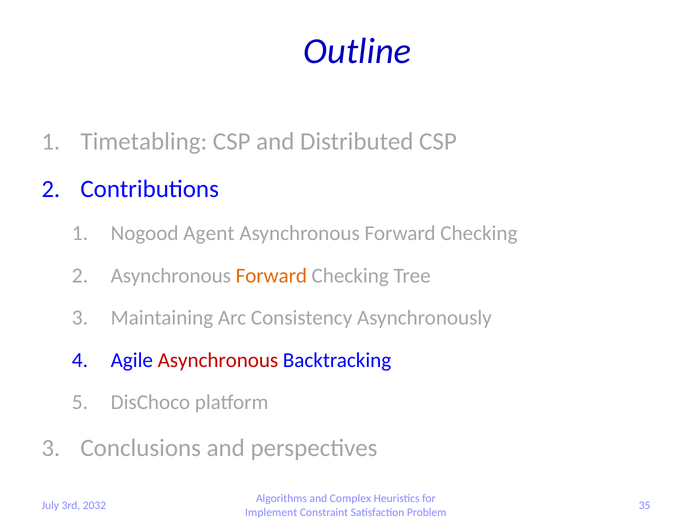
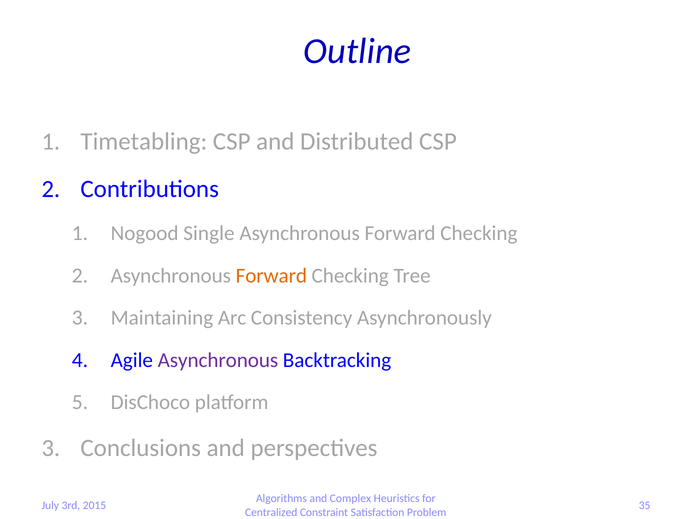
Agent: Agent -> Single (209, 233)
Asynchronous colour: red -> purple (218, 360)
2032: 2032 -> 2015 (95, 505)
Implement: Implement -> Centralized (271, 512)
